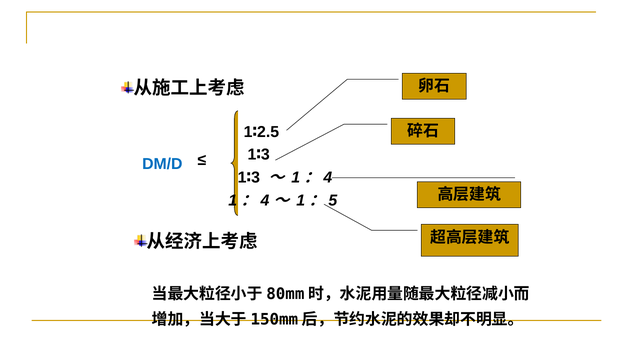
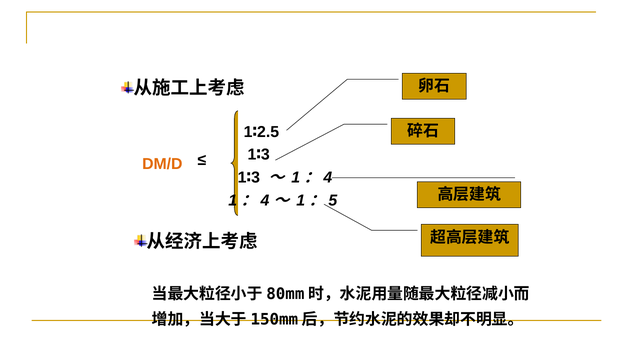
DM/D colour: blue -> orange (162, 164)
